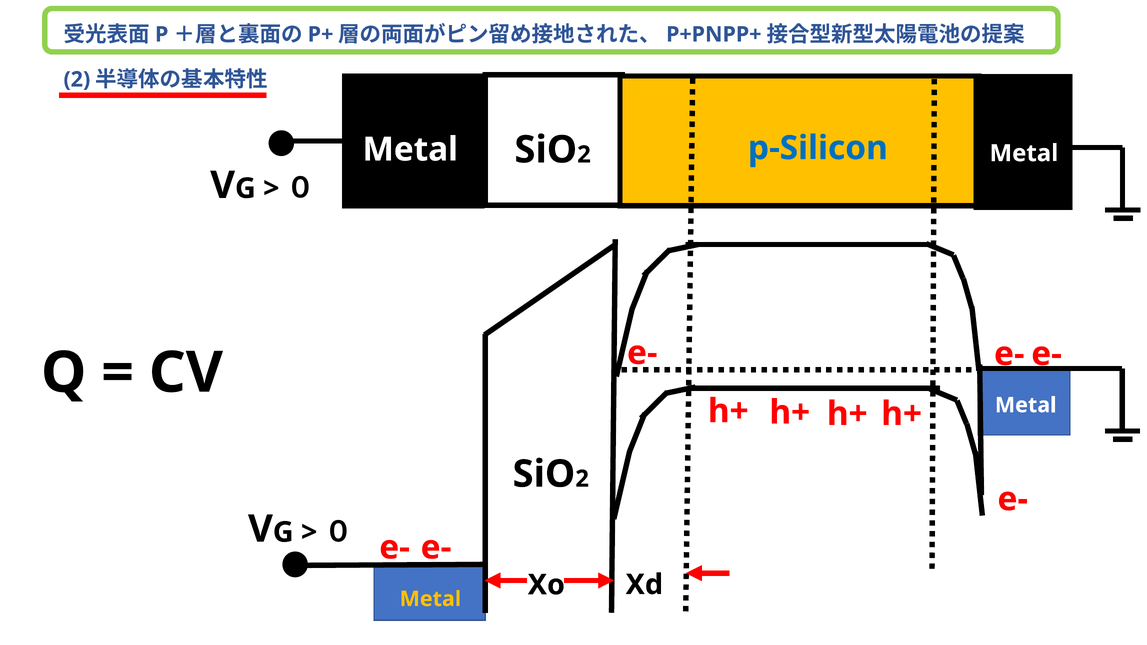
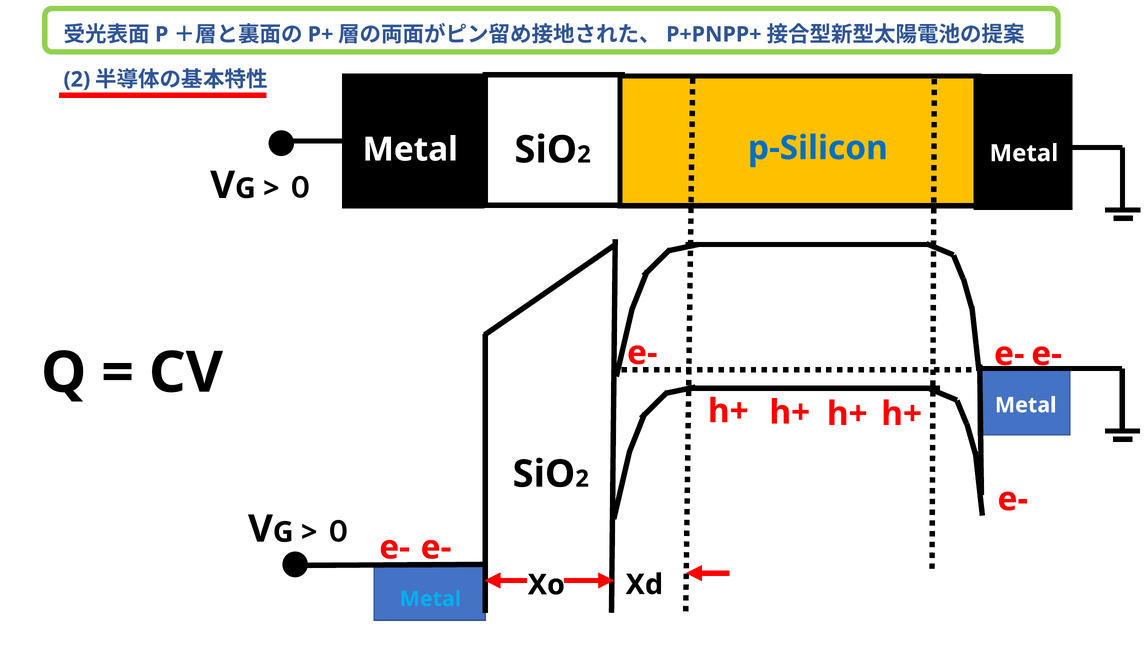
Metal colour: yellow -> light blue (430, 599)
